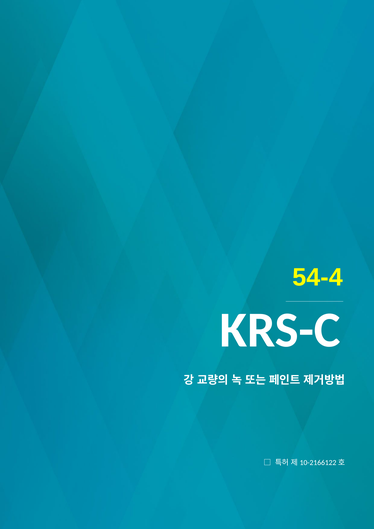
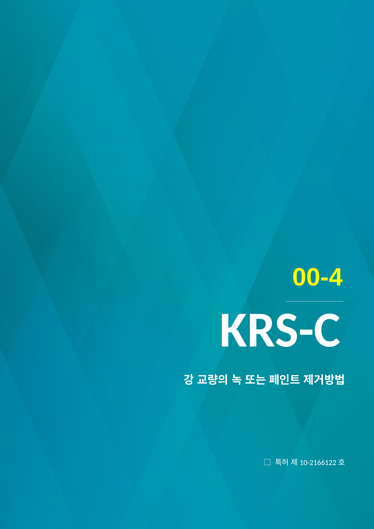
54-4: 54-4 -> 00-4 (318, 277)
